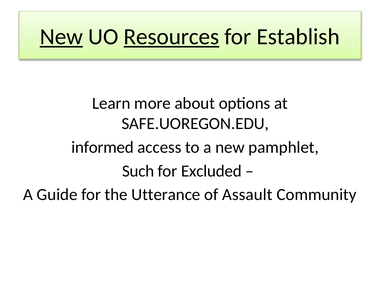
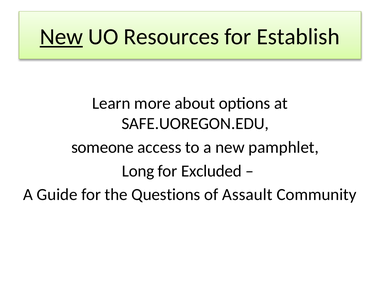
Resources underline: present -> none (171, 37)
informed: informed -> someone (103, 147)
Such: Such -> Long (138, 171)
Utterance: Utterance -> Questions (166, 195)
